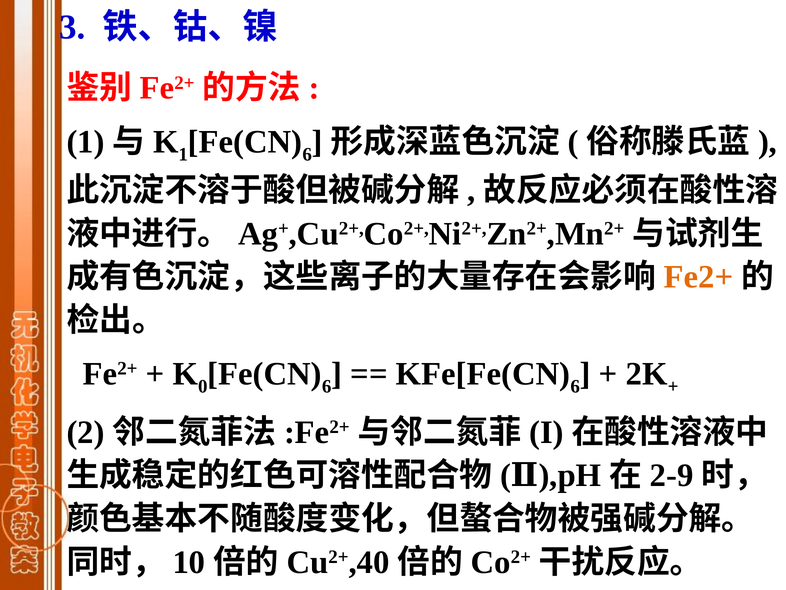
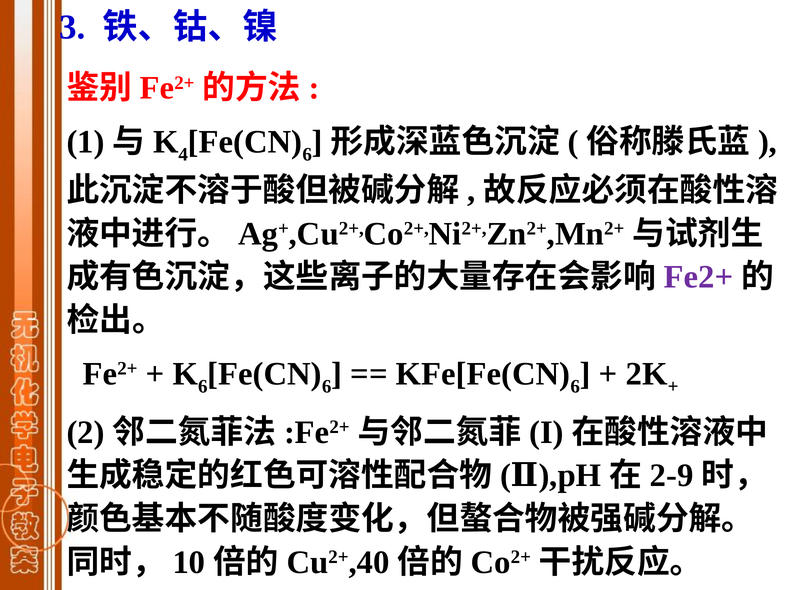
1: 1 -> 4 (183, 154)
Fe2+ colour: orange -> purple (699, 277)
0: 0 -> 6 (203, 386)
